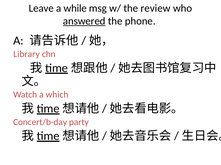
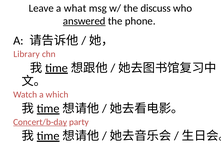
while: while -> what (75, 8)
review: review -> discuss (156, 8)
Concert/b-day underline: none -> present (40, 123)
